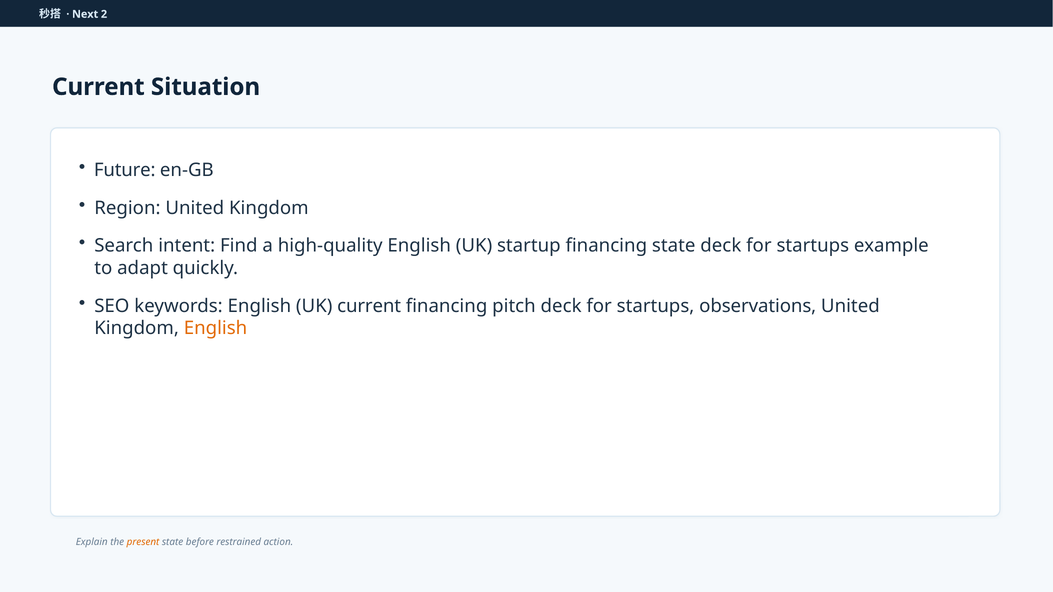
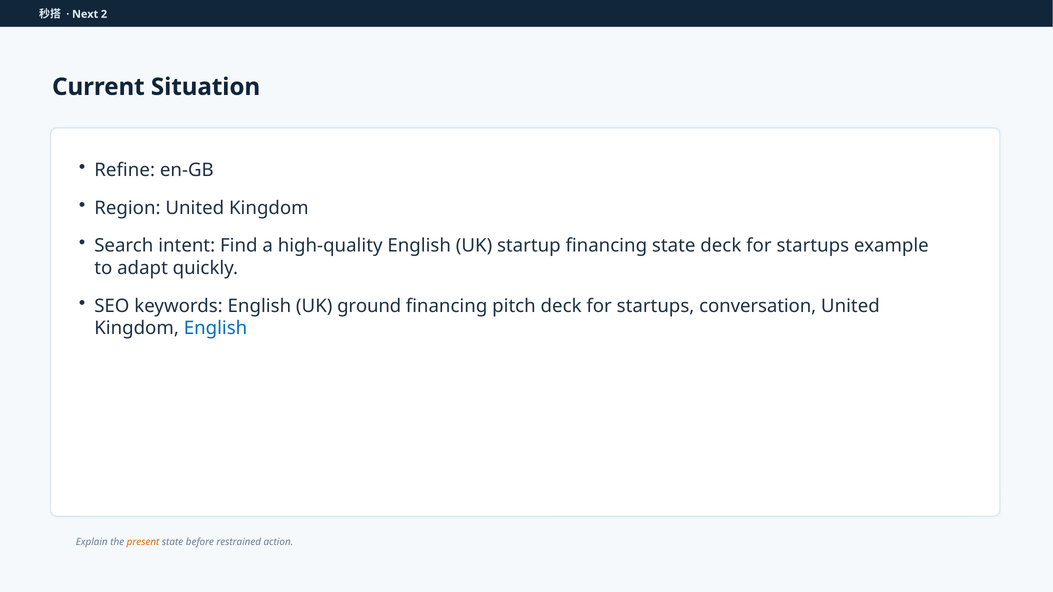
Future: Future -> Refine (125, 170)
UK current: current -> ground (369, 306)
observations: observations -> conversation (758, 306)
English colour: orange -> blue (216, 328)
